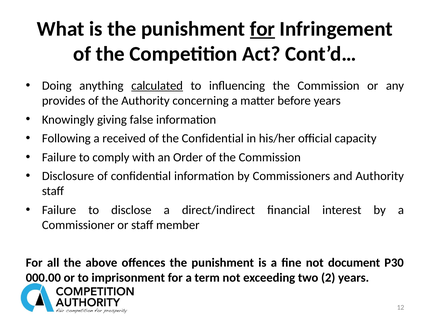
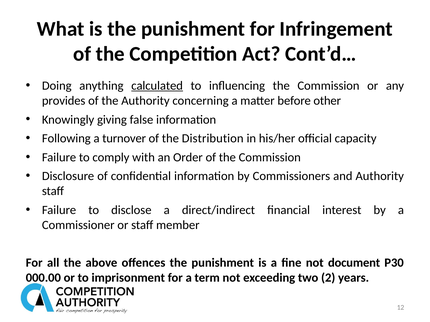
for underline: present -> none (262, 29)
before years: years -> other (327, 101)
received: received -> turnover (124, 139)
the Confidential: Confidential -> Distribution (213, 139)
